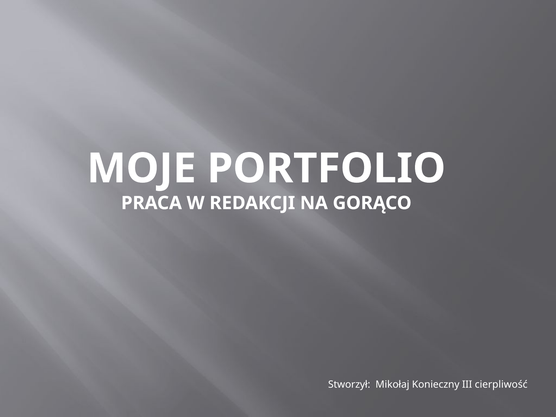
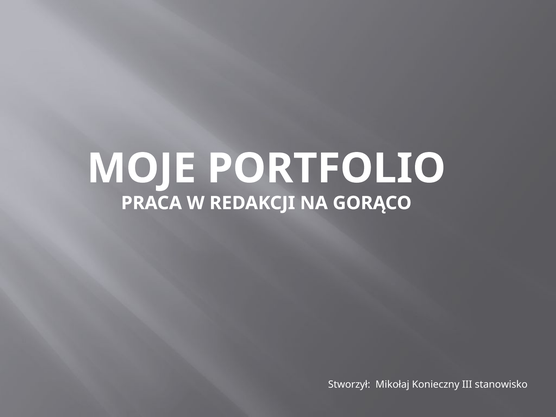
cierpliwość: cierpliwość -> stanowisko (501, 384)
